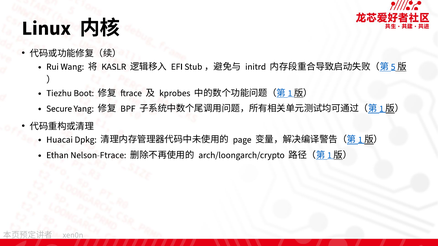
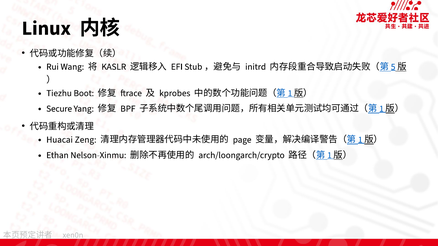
Dpkg: Dpkg -> Zeng (86, 140)
Nelson-Ftrace: Nelson-Ftrace -> Nelson-Xinmu (98, 155)
